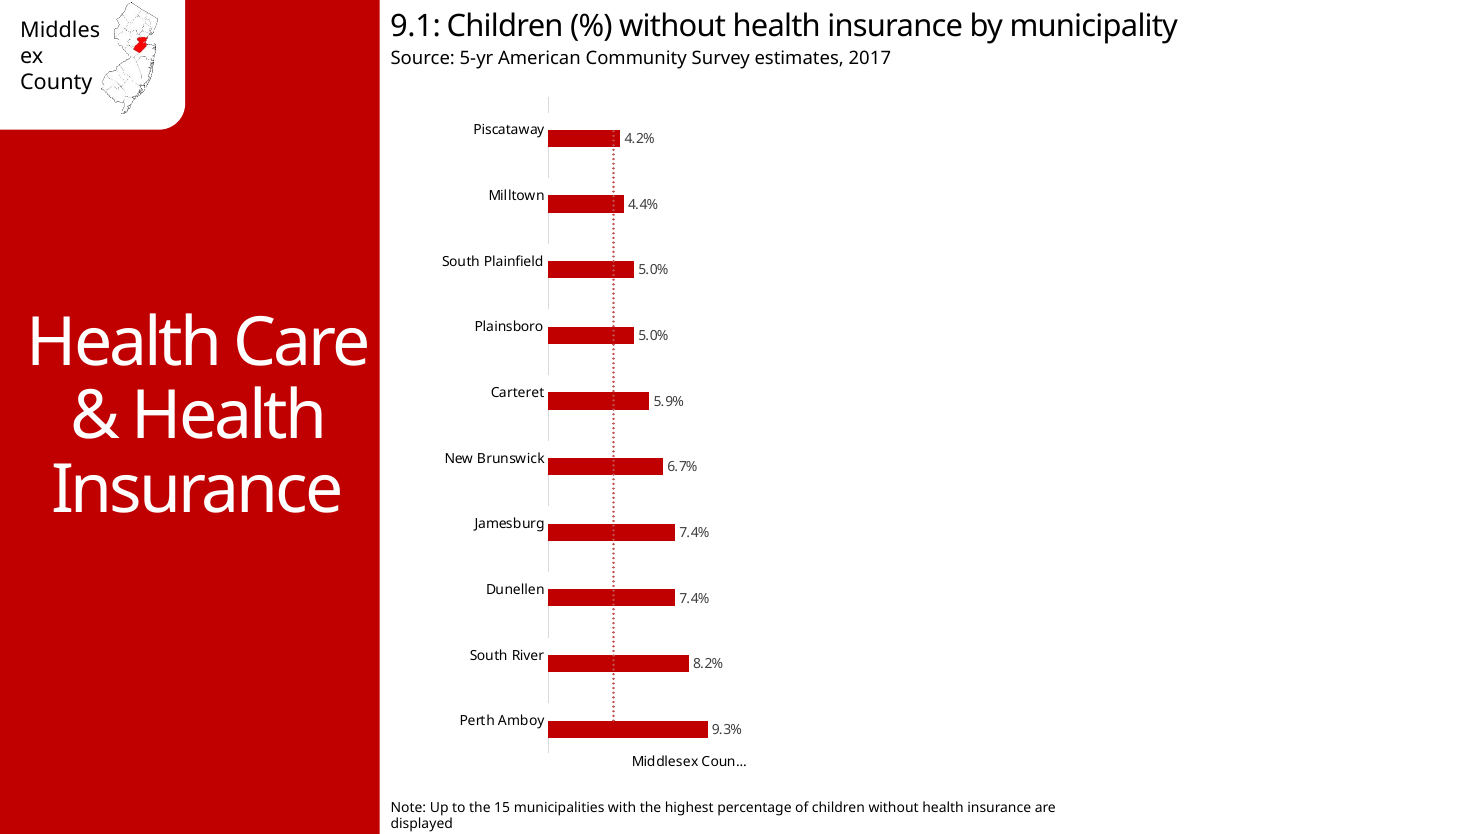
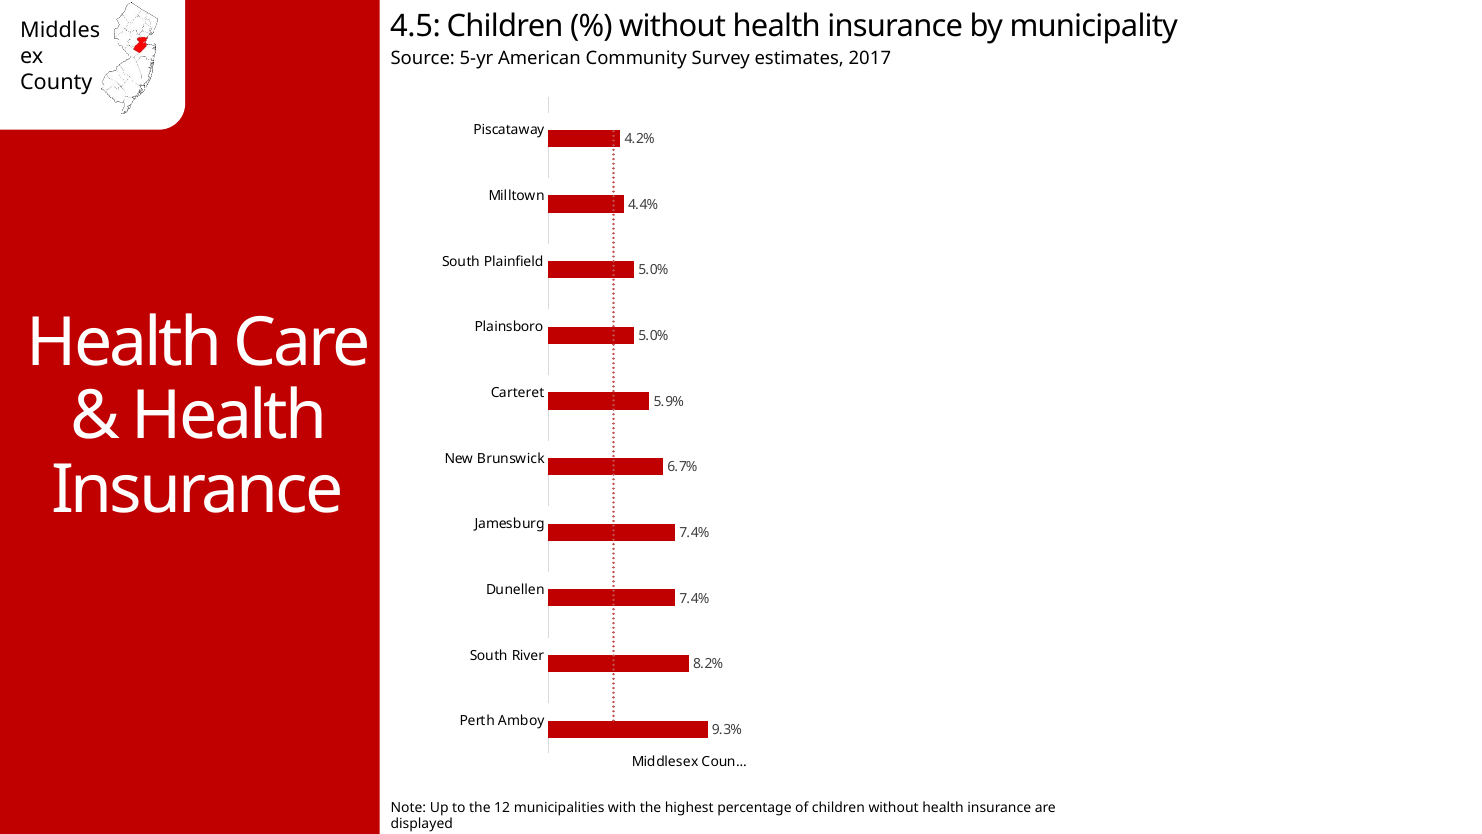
9.1: 9.1 -> 4.5 (416, 26)
15: 15 -> 12 (502, 807)
